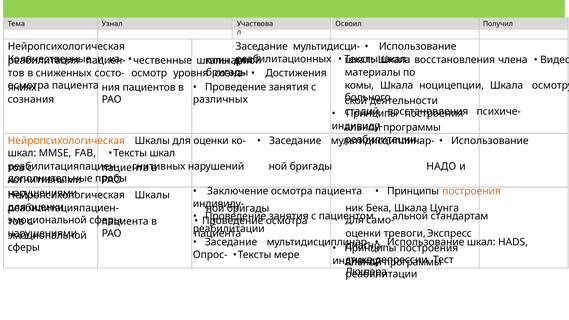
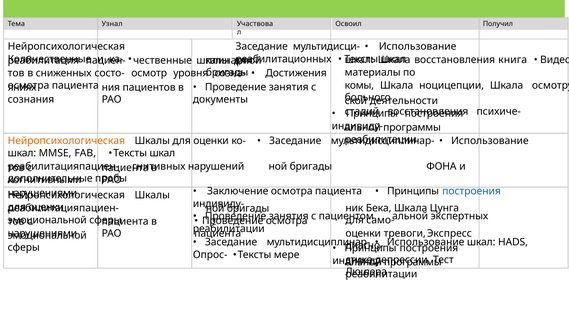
члена: члена -> книга (513, 60)
различных: различных -> документы (220, 100)
НАДО: НАДО -> ФОНА (441, 167)
построения colour: orange -> blue (472, 191)
стандартам: стандартам -> экспертных (459, 216)
